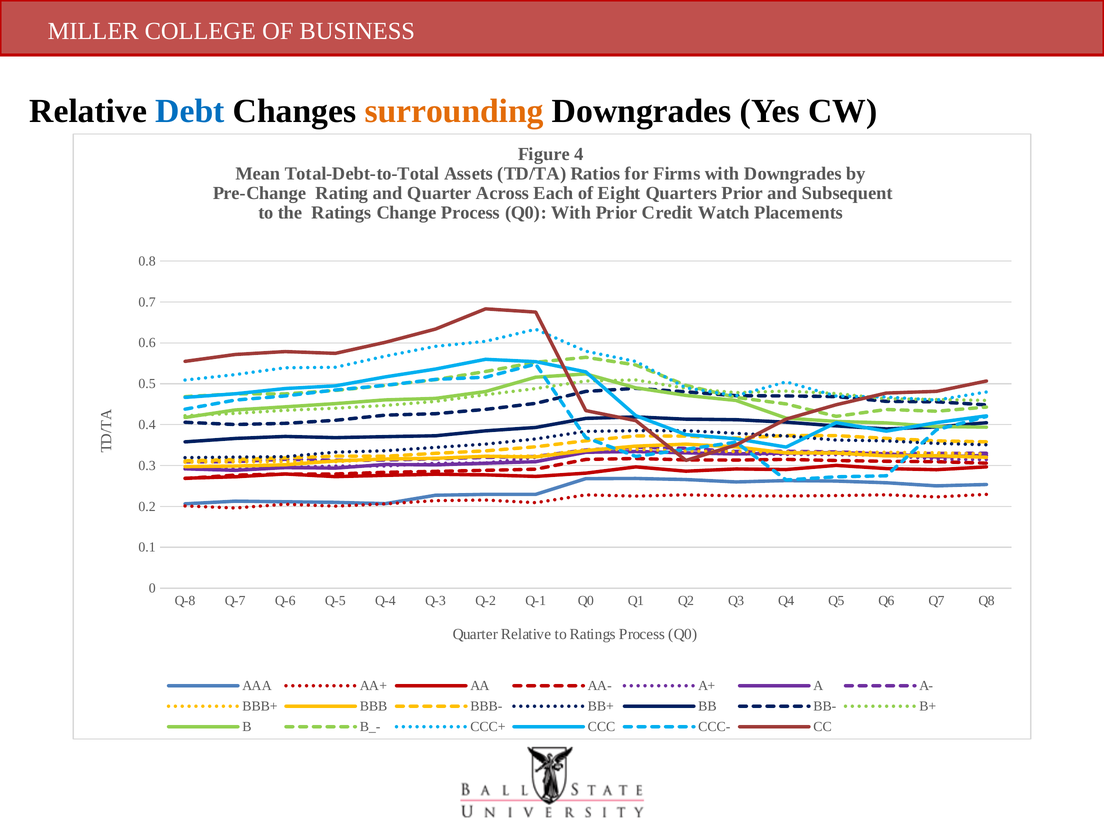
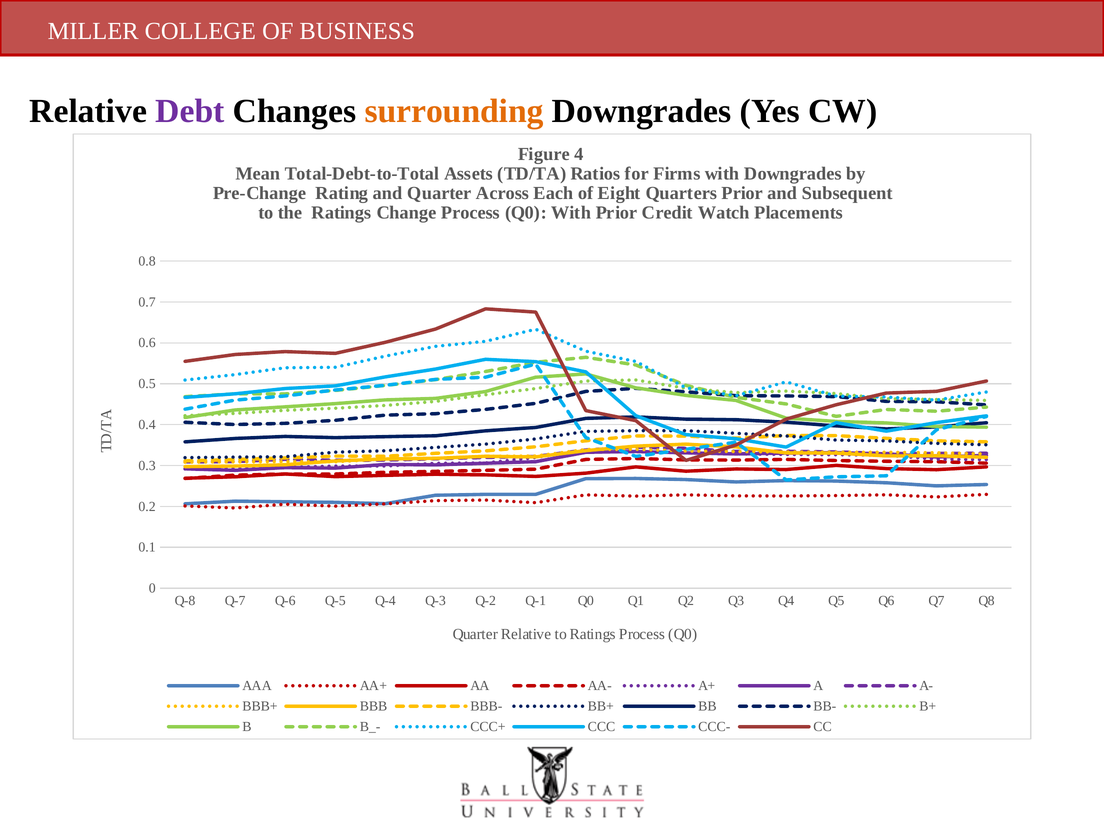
Debt colour: blue -> purple (190, 111)
